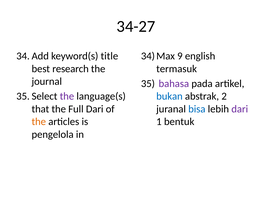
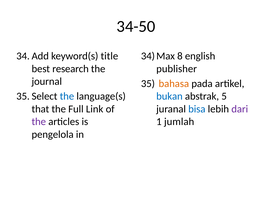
34-27: 34-27 -> 34-50 (136, 26)
9: 9 -> 8 (180, 56)
termasuk: termasuk -> publisher (177, 69)
bahasa colour: purple -> orange (174, 84)
the colour: purple -> blue (67, 96)
2: 2 -> 5 (224, 96)
Full Dari: Dari -> Link (95, 109)
the colour: orange -> purple (39, 122)
bentuk: bentuk -> jumlah (179, 122)
